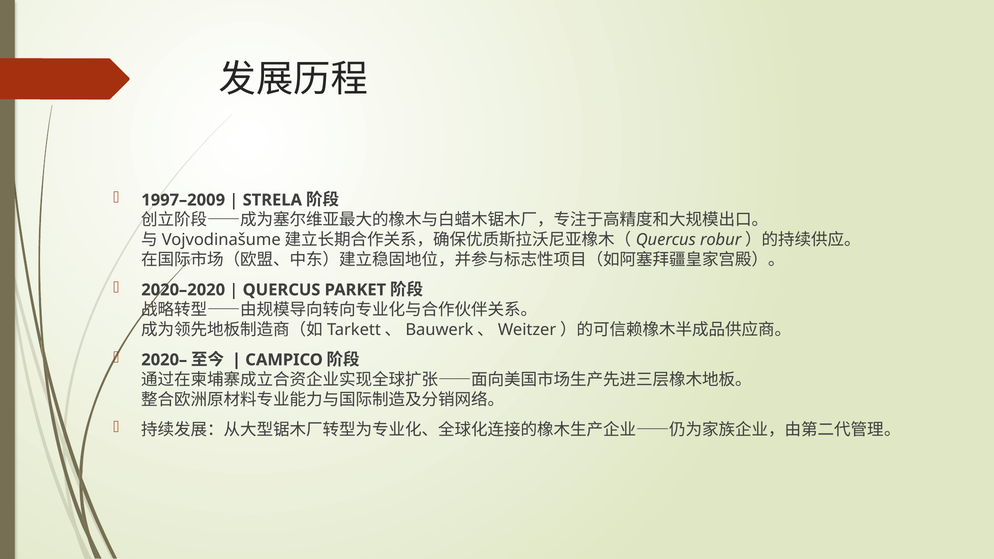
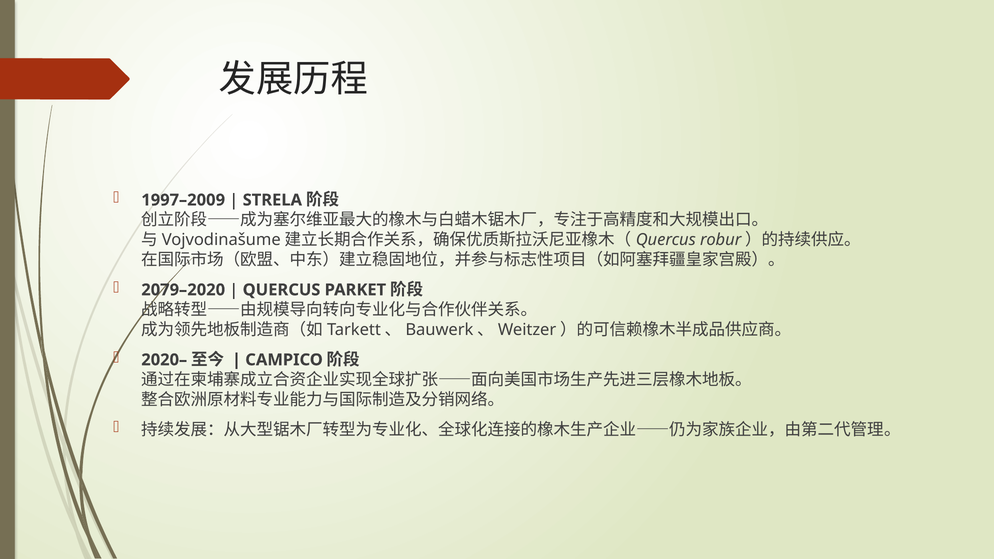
2020–2020: 2020–2020 -> 2079–2020 (183, 290)
